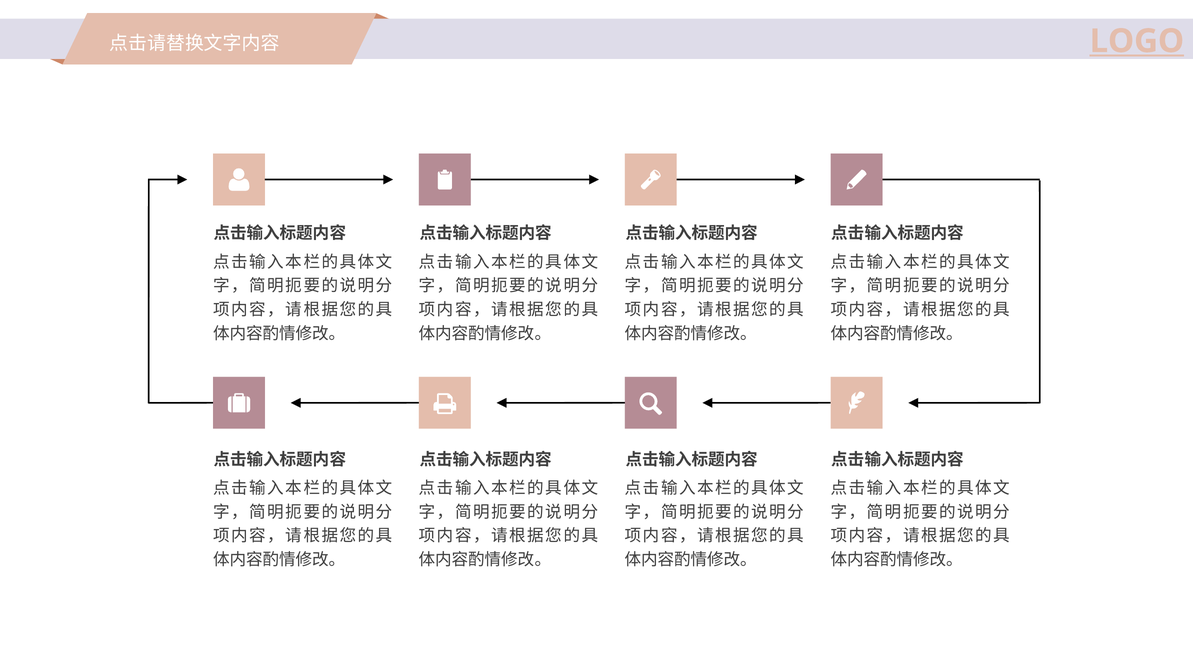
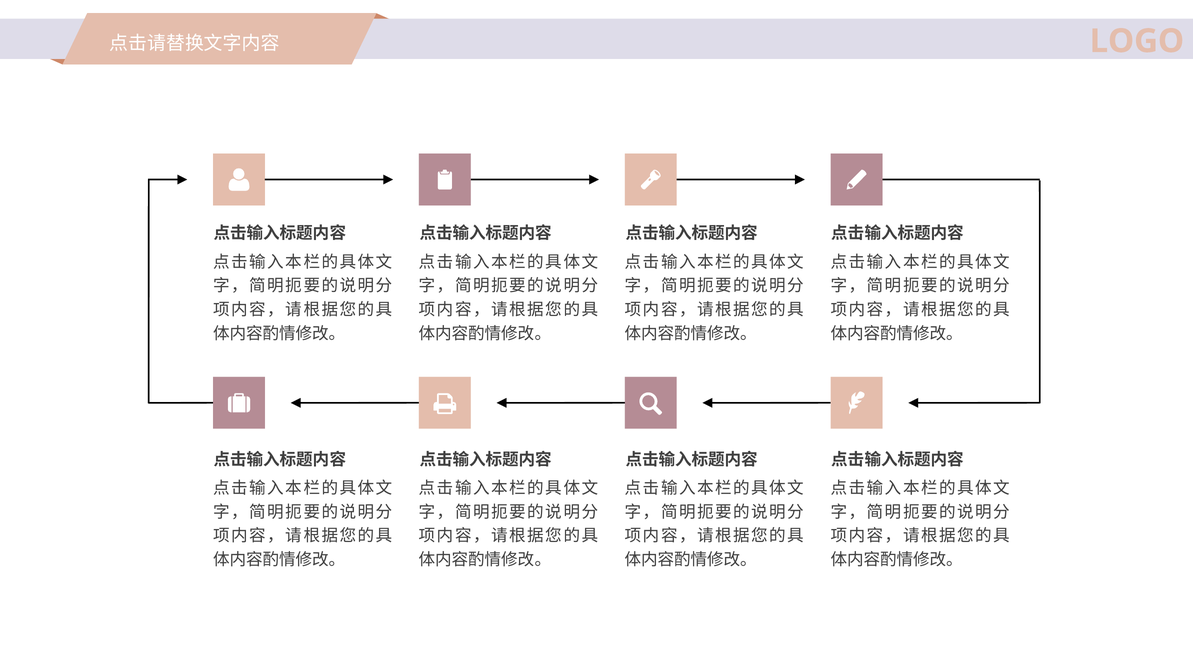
LOGO underline: present -> none (1137, 41)
